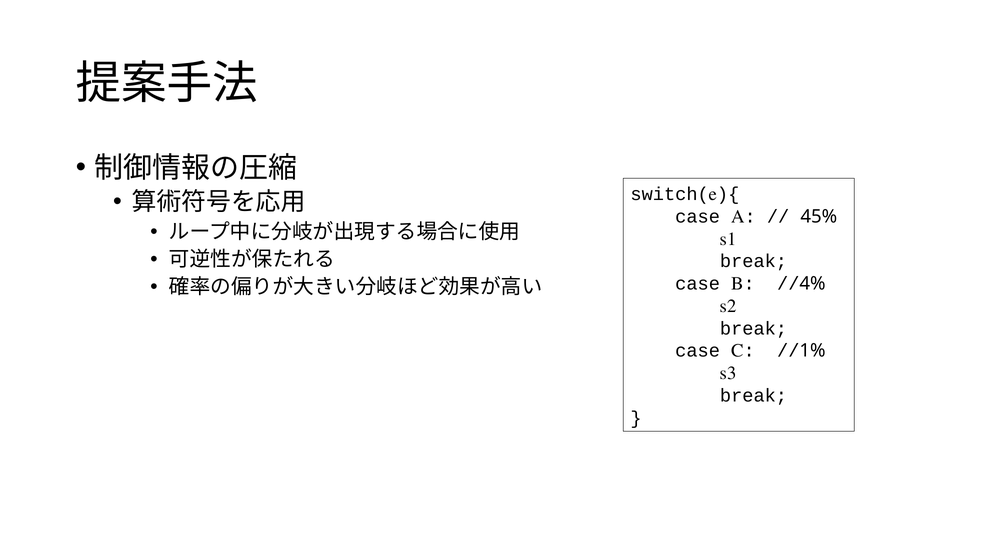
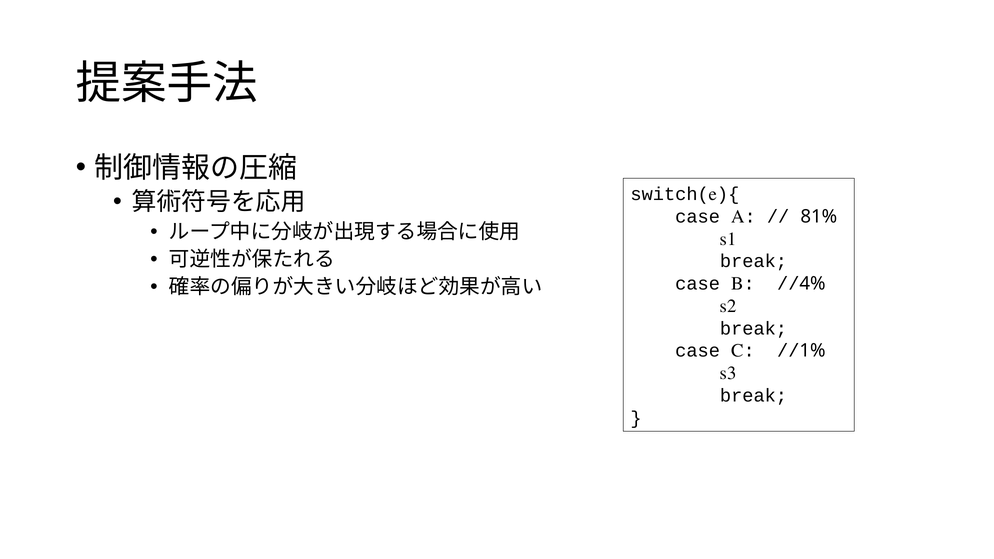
45%: 45% -> 81% (819, 217)
